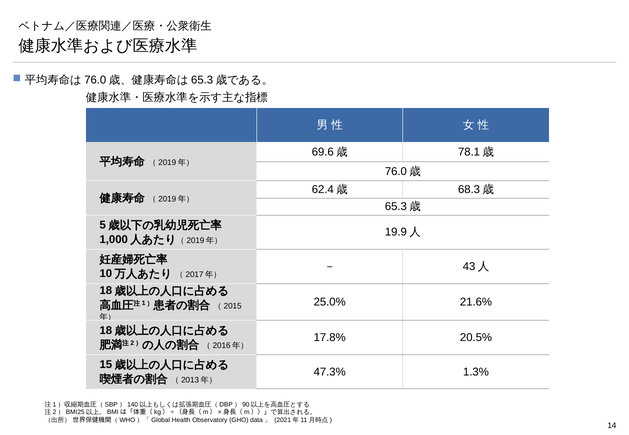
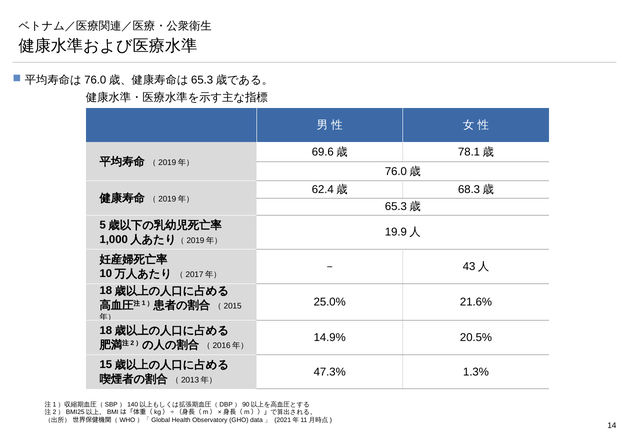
17.8%: 17.8% -> 14.9% (330, 338)
